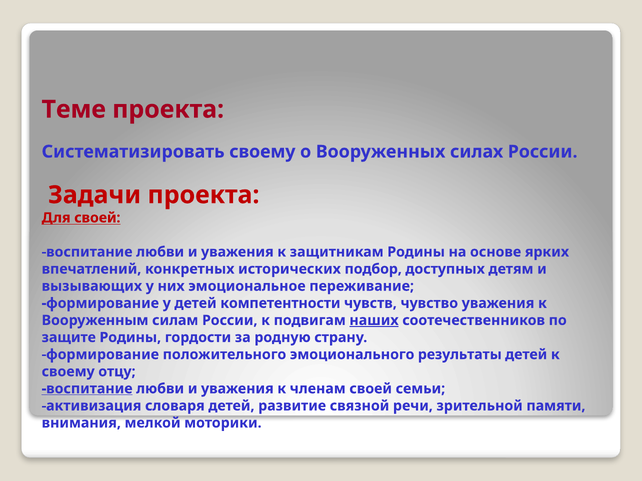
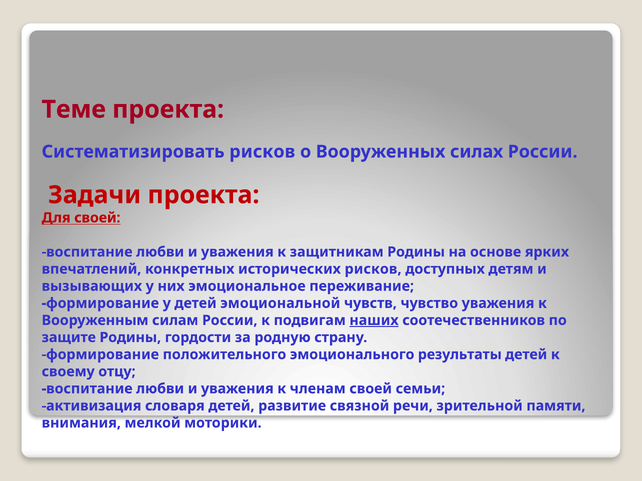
Систематизировать своему: своему -> рисков (262, 152)
исторических подбор: подбор -> рисков (373, 269)
компетентности: компетентности -> эмоциональной (280, 304)
воспитание underline: present -> none (87, 389)
